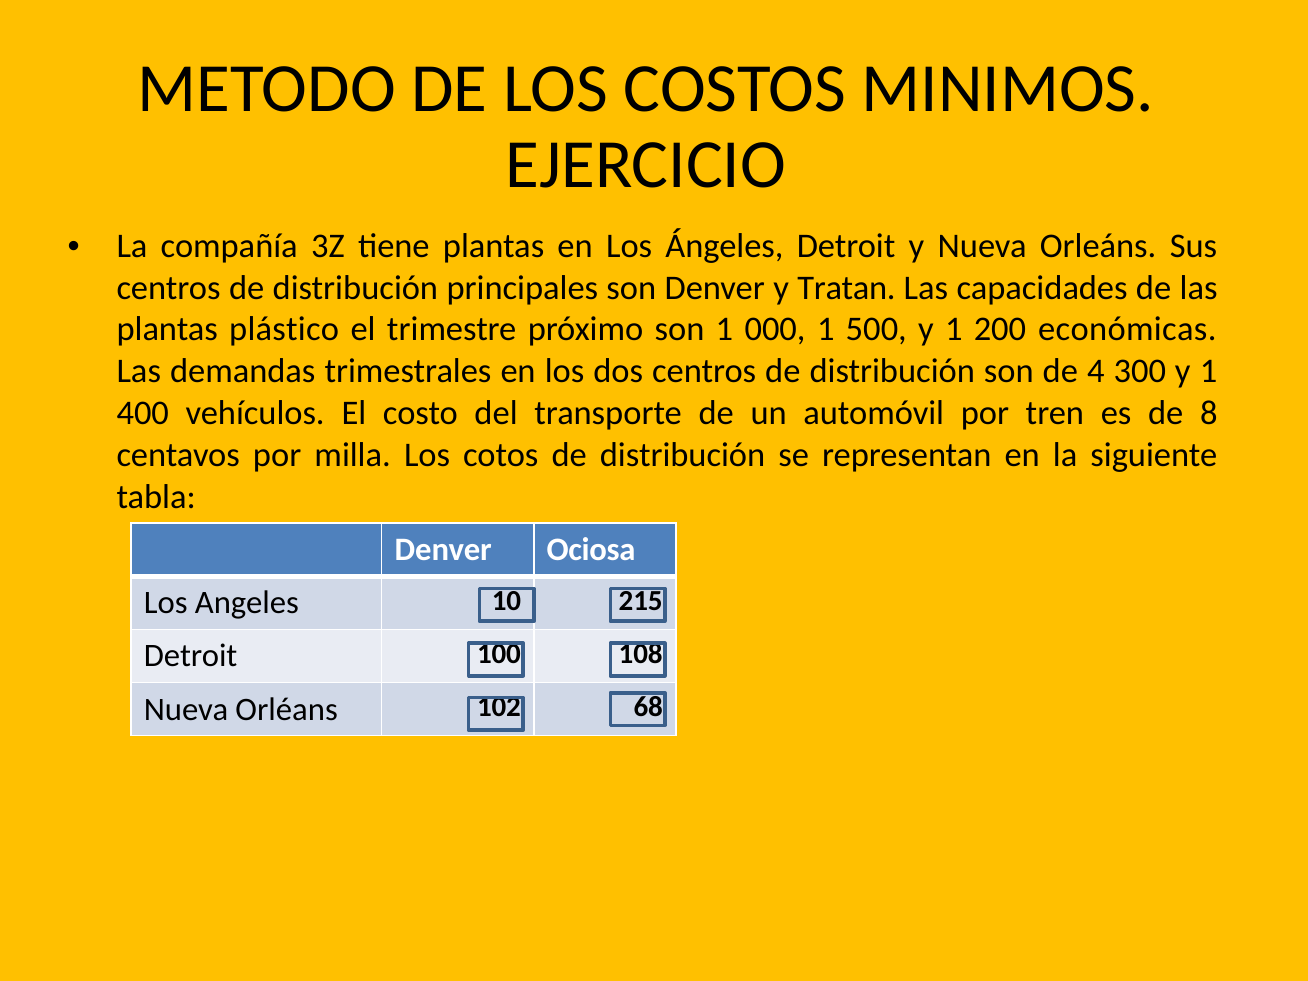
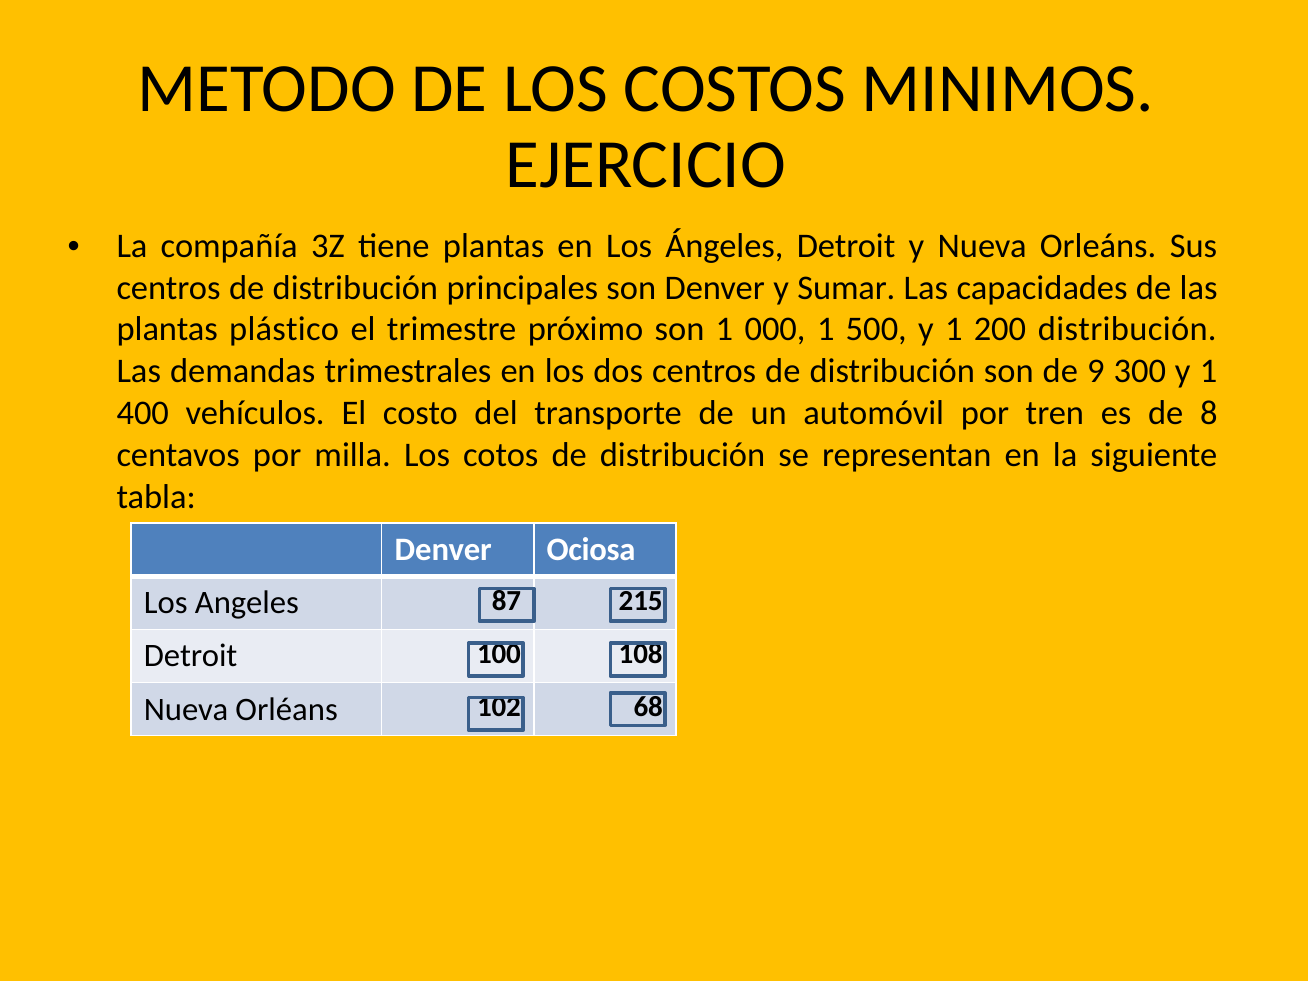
Tratan: Tratan -> Sumar (846, 288)
200 económicas: económicas -> distribución (1127, 330)
4: 4 -> 9 (1096, 371)
10: 10 -> 87 (507, 601)
